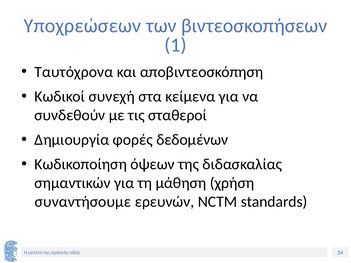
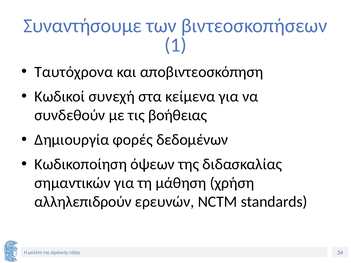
Υποχρεώσεων: Υποχρεώσεων -> Συναντήσουμε (83, 26)
σταθεροί: σταθεροί -> βοήθειας (178, 115)
συναντήσουμε: συναντήσουμε -> αλληλεπιδρούν (83, 202)
